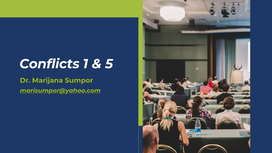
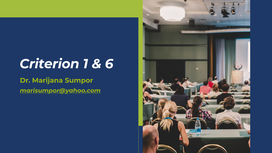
Conflicts: Conflicts -> Criterion (49, 64)
5: 5 -> 6 (109, 64)
